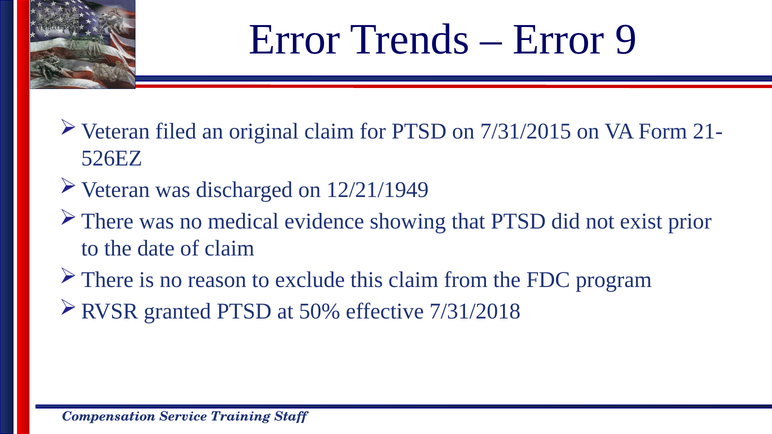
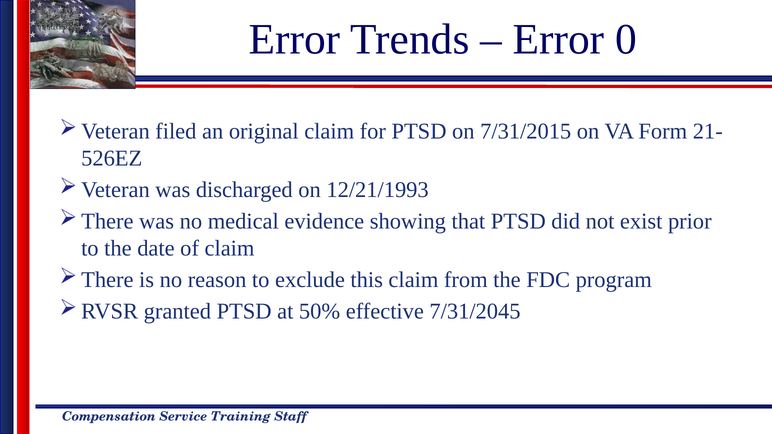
9: 9 -> 0 (626, 39)
12/21/1949: 12/21/1949 -> 12/21/1993 (378, 190)
7/31/2018: 7/31/2018 -> 7/31/2045 (475, 312)
